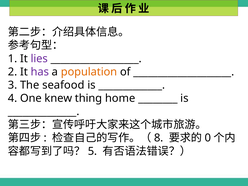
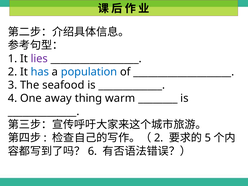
has colour: purple -> blue (40, 72)
population colour: orange -> blue (89, 72)
knew: knew -> away (58, 98)
home: home -> warm (120, 98)
8: 8 -> 2 (159, 138)
0: 0 -> 5 (208, 138)
5: 5 -> 6 (92, 151)
